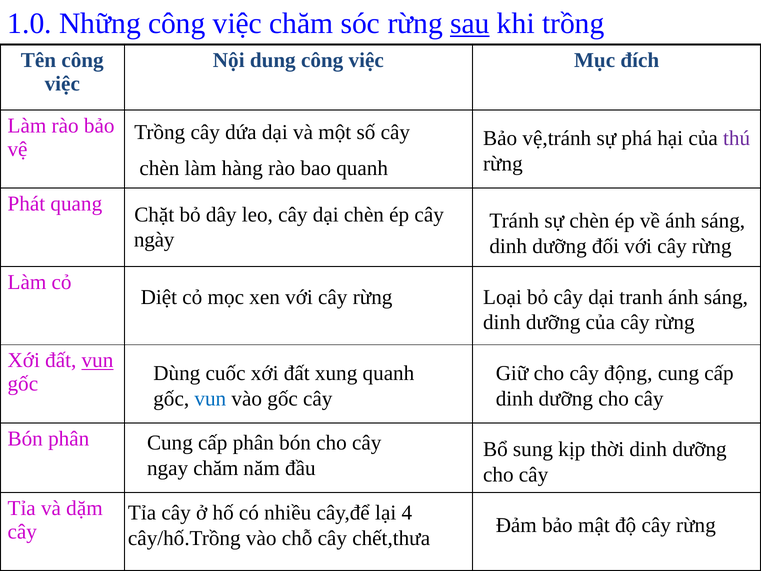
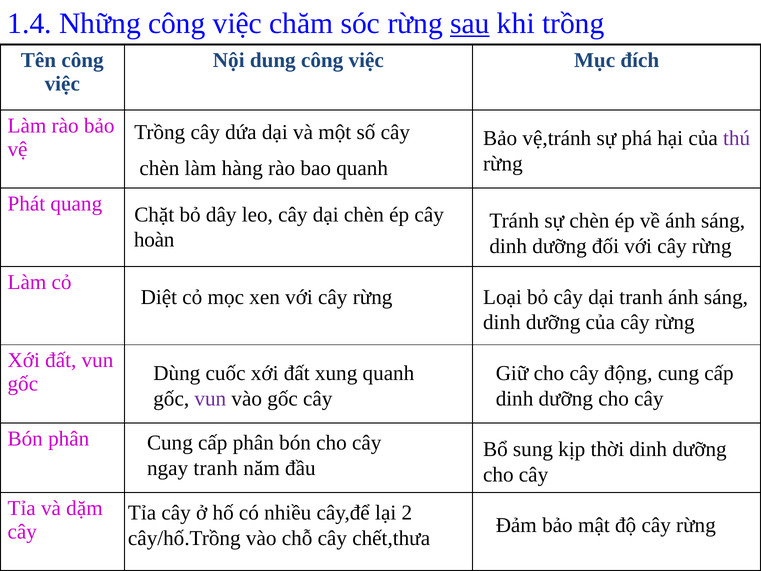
1.0: 1.0 -> 1.4 (30, 24)
ngày: ngày -> hoàn (154, 240)
vun underline: present -> none (97, 360)
vun colour: blue -> purple (210, 398)
ngay chăm: chăm -> tranh (216, 468)
4: 4 -> 2 (407, 513)
